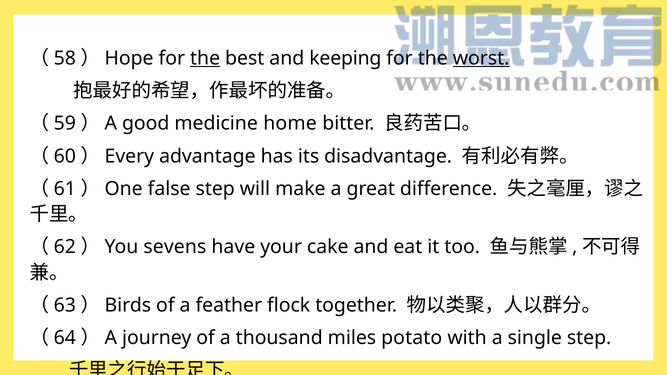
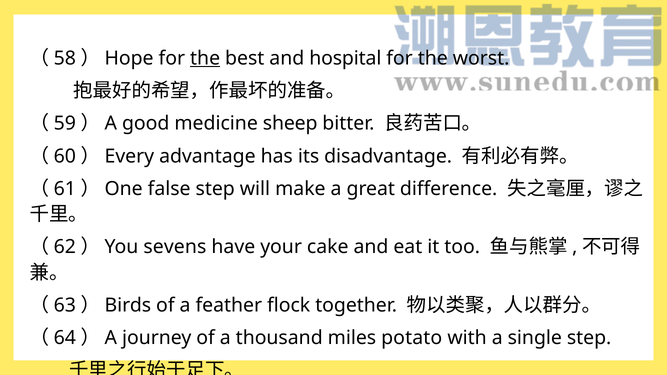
keeping: keeping -> hospital (345, 58)
worst underline: present -> none (481, 58)
home: home -> sheep (290, 124)
